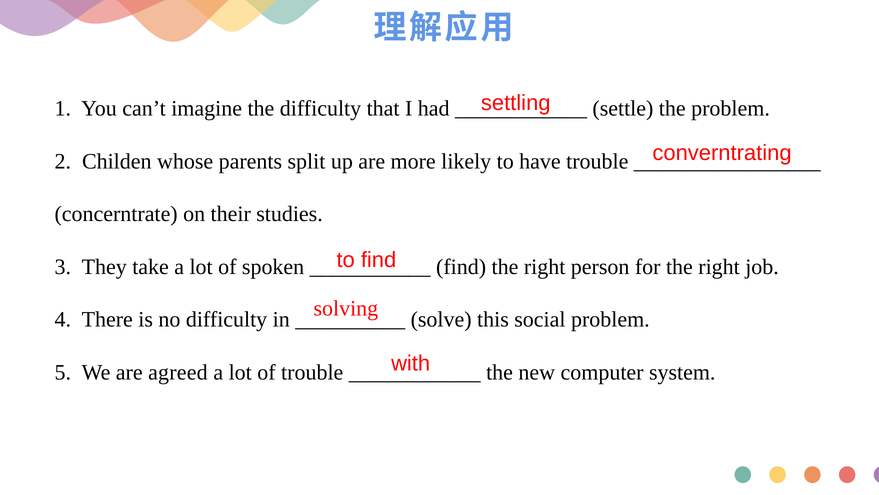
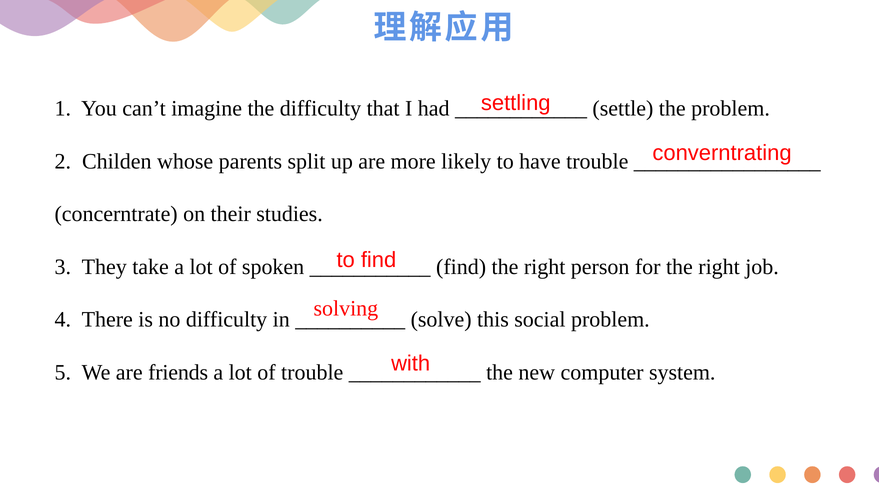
agreed: agreed -> friends (178, 372)
